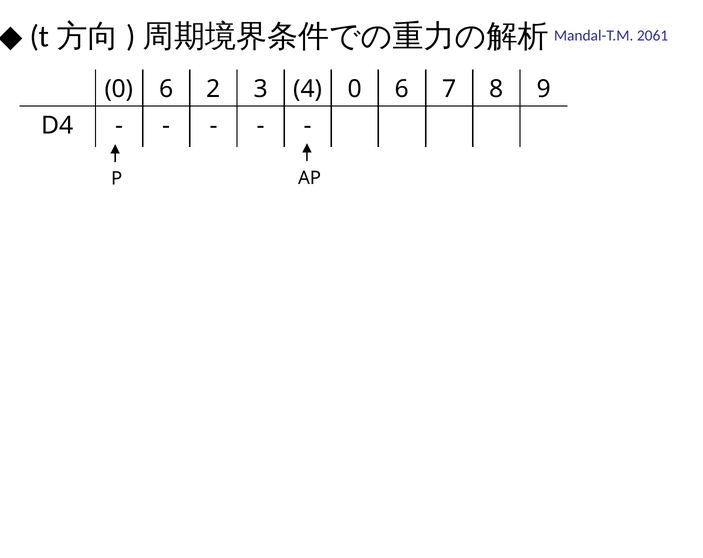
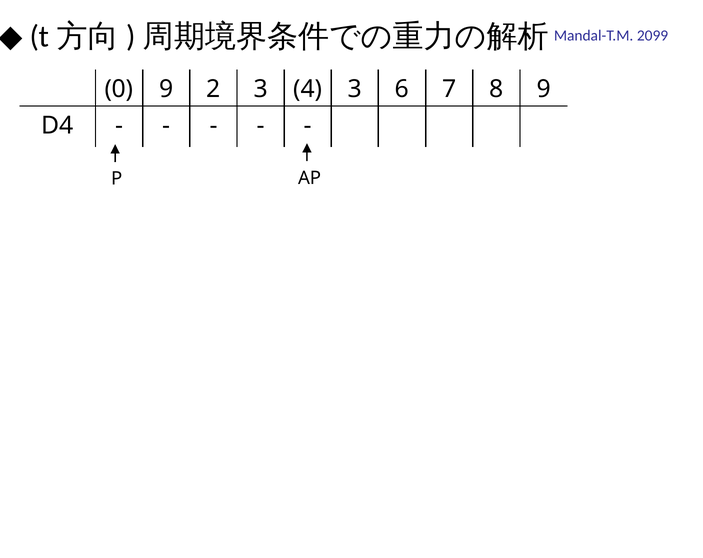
2061: 2061 -> 2099 (653, 36)
6: 6 -> 9 (166, 89)
4 0: 0 -> 3 (355, 89)
